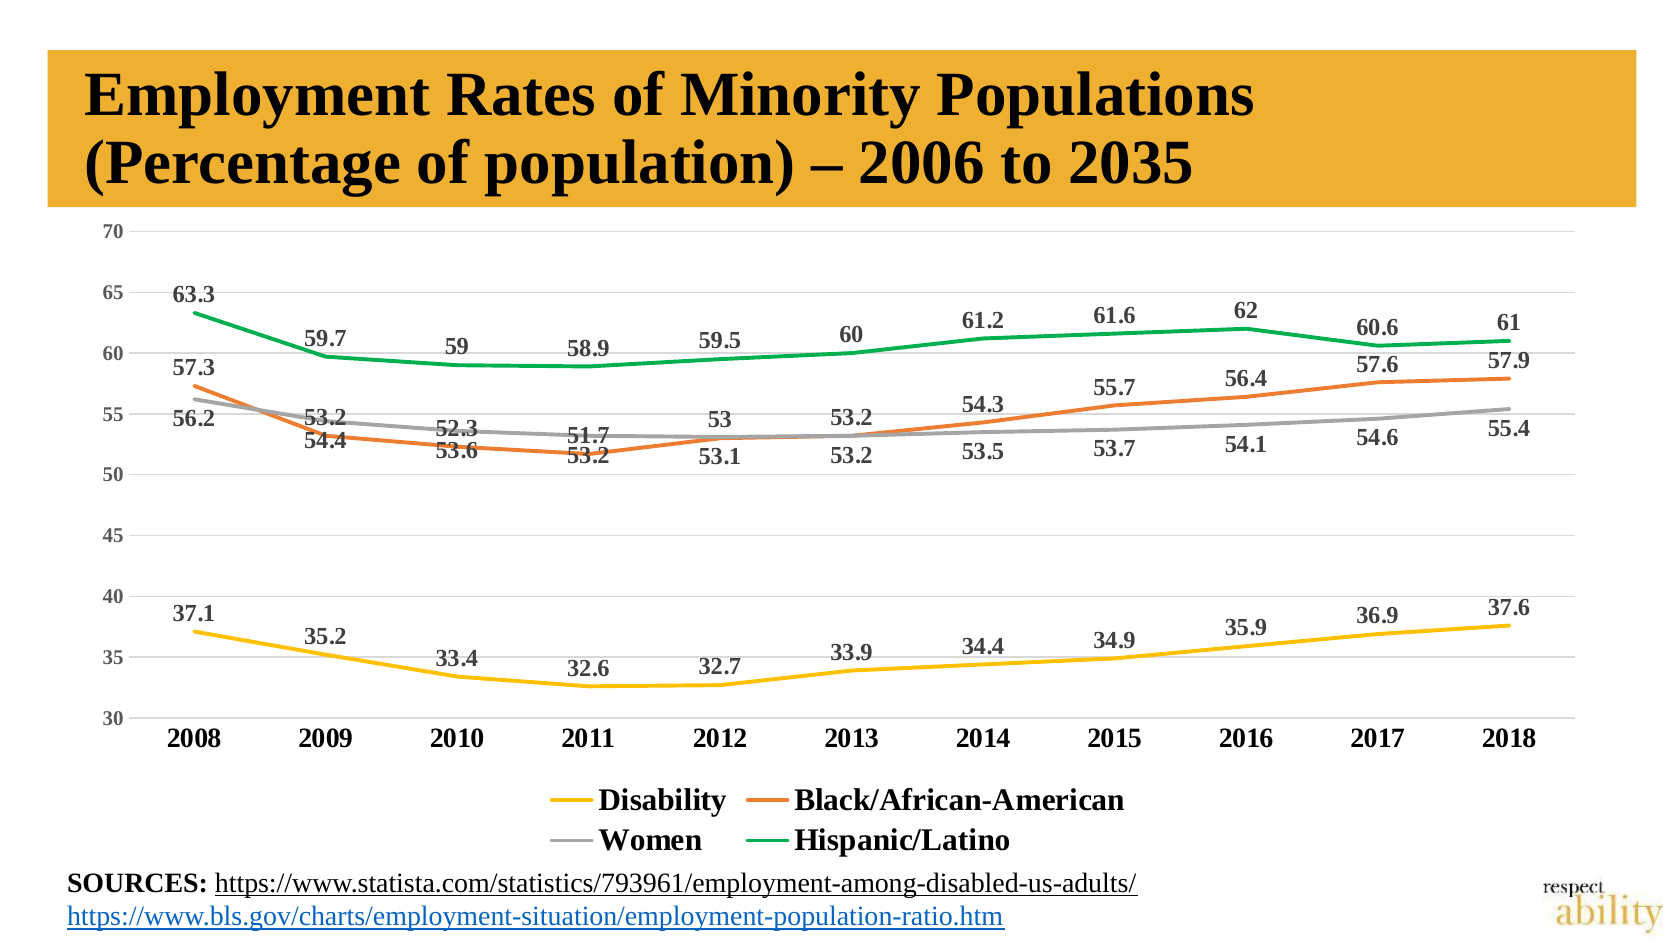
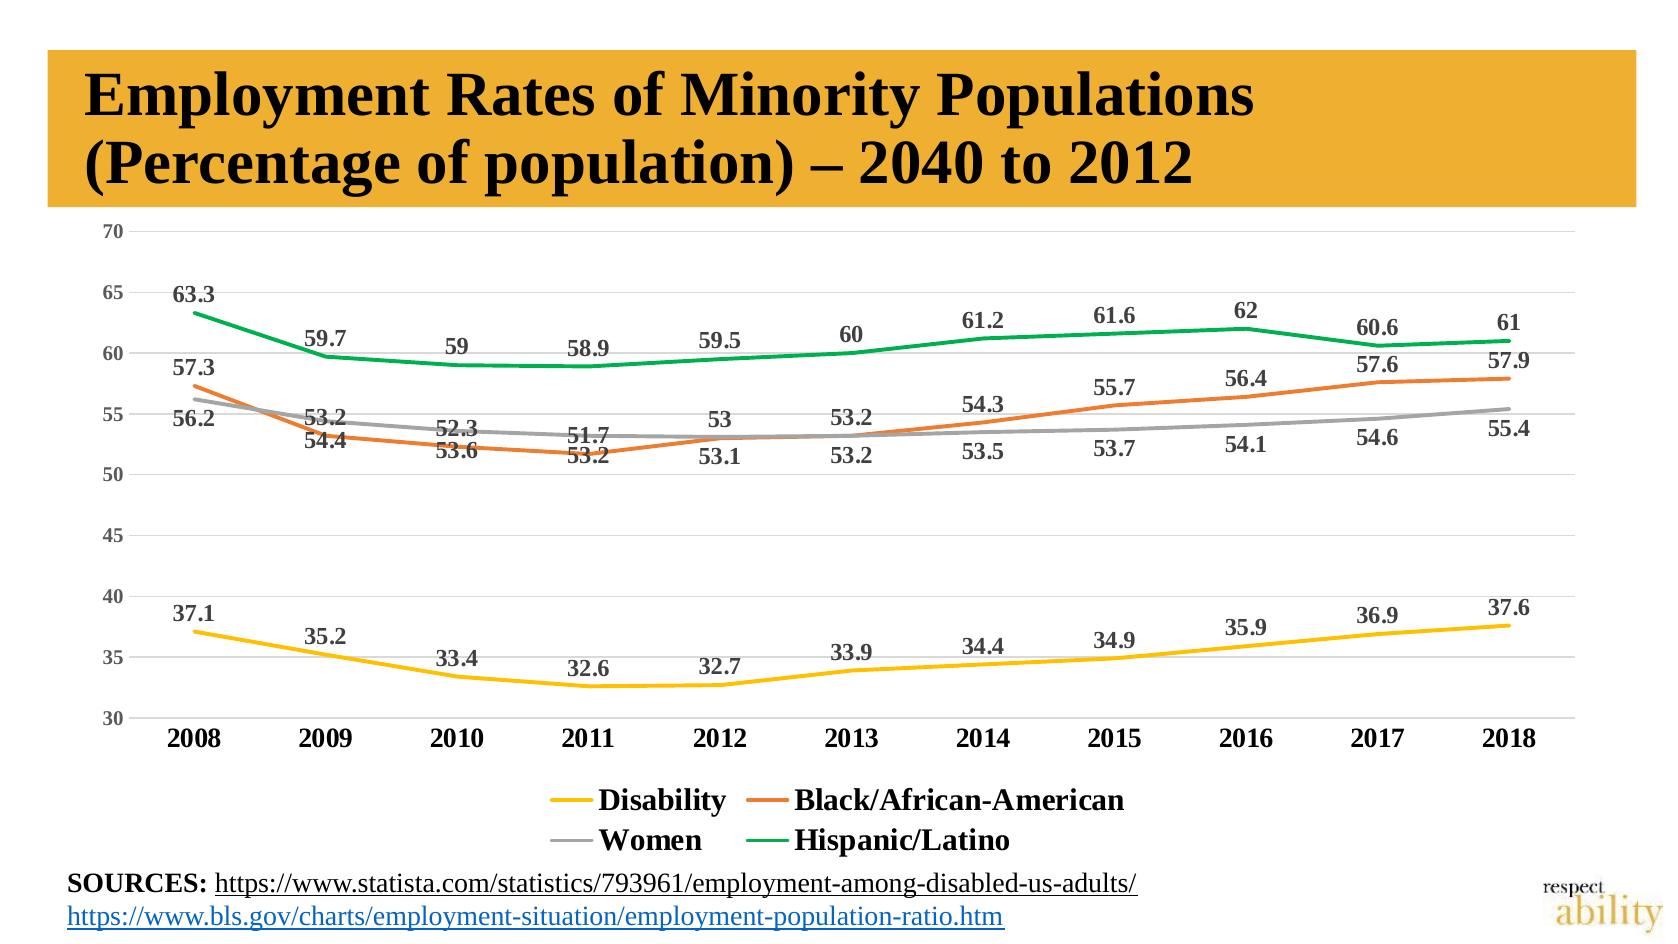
2006: 2006 -> 2040 (922, 162)
to 2035: 2035 -> 2012 (1131, 162)
